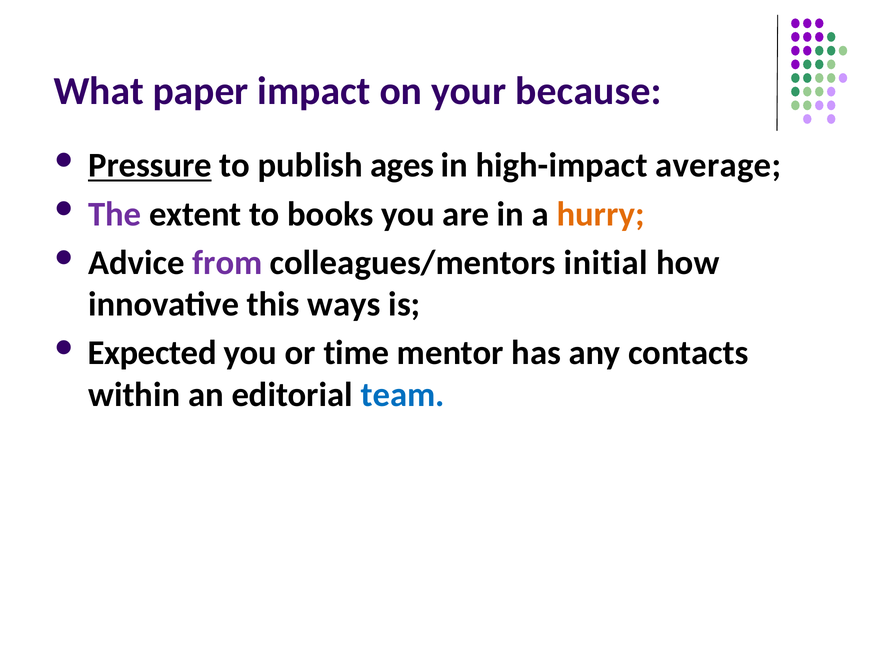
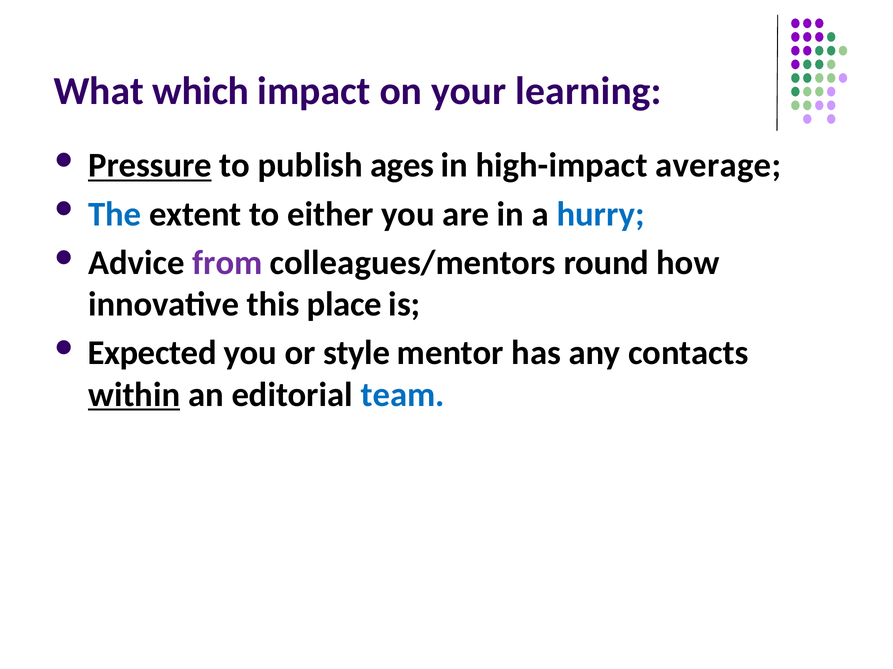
paper: paper -> which (201, 91)
because: because -> learning (589, 91)
The colour: purple -> blue (115, 214)
books: books -> either (330, 214)
hurry colour: orange -> blue (601, 214)
initial: initial -> round (606, 263)
ways: ways -> place (344, 305)
time: time -> style (357, 353)
within underline: none -> present (134, 395)
